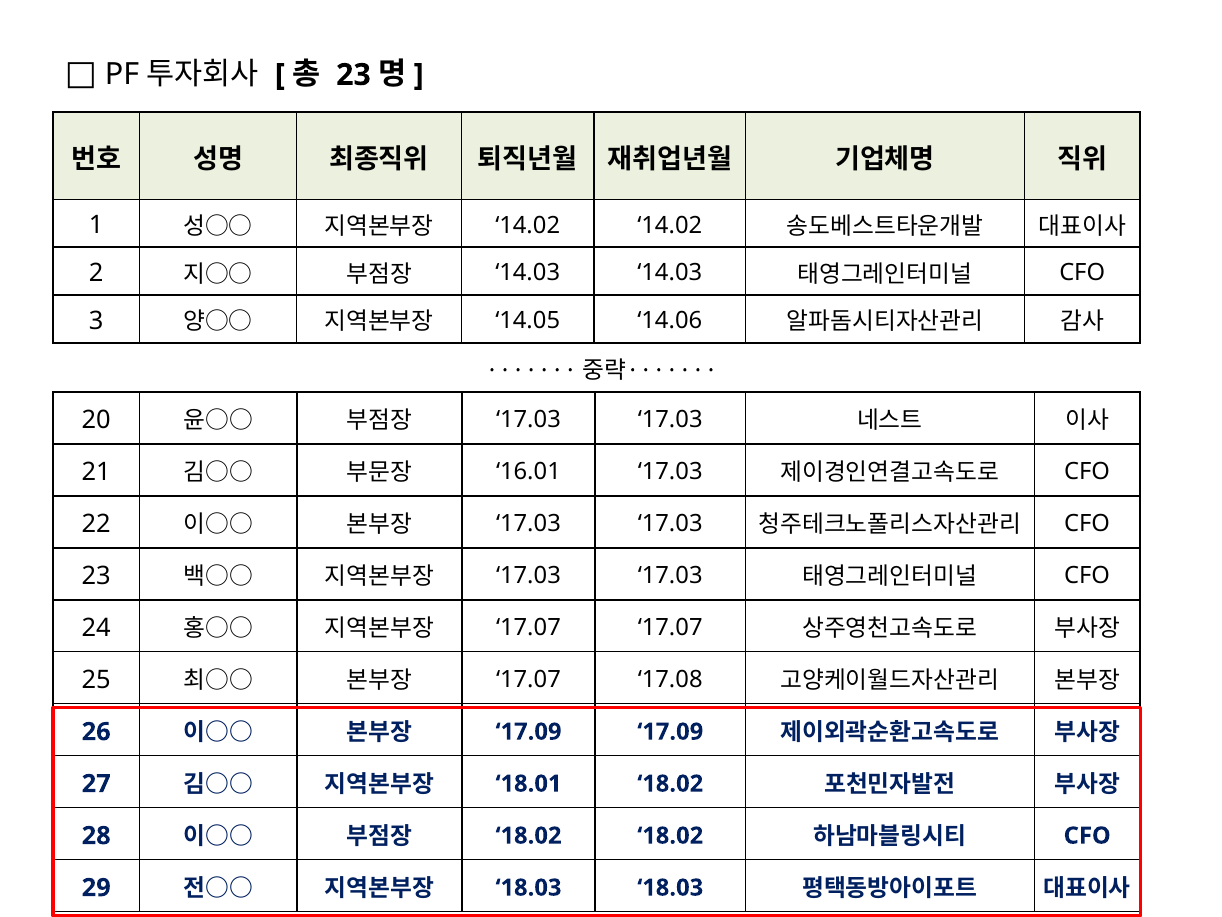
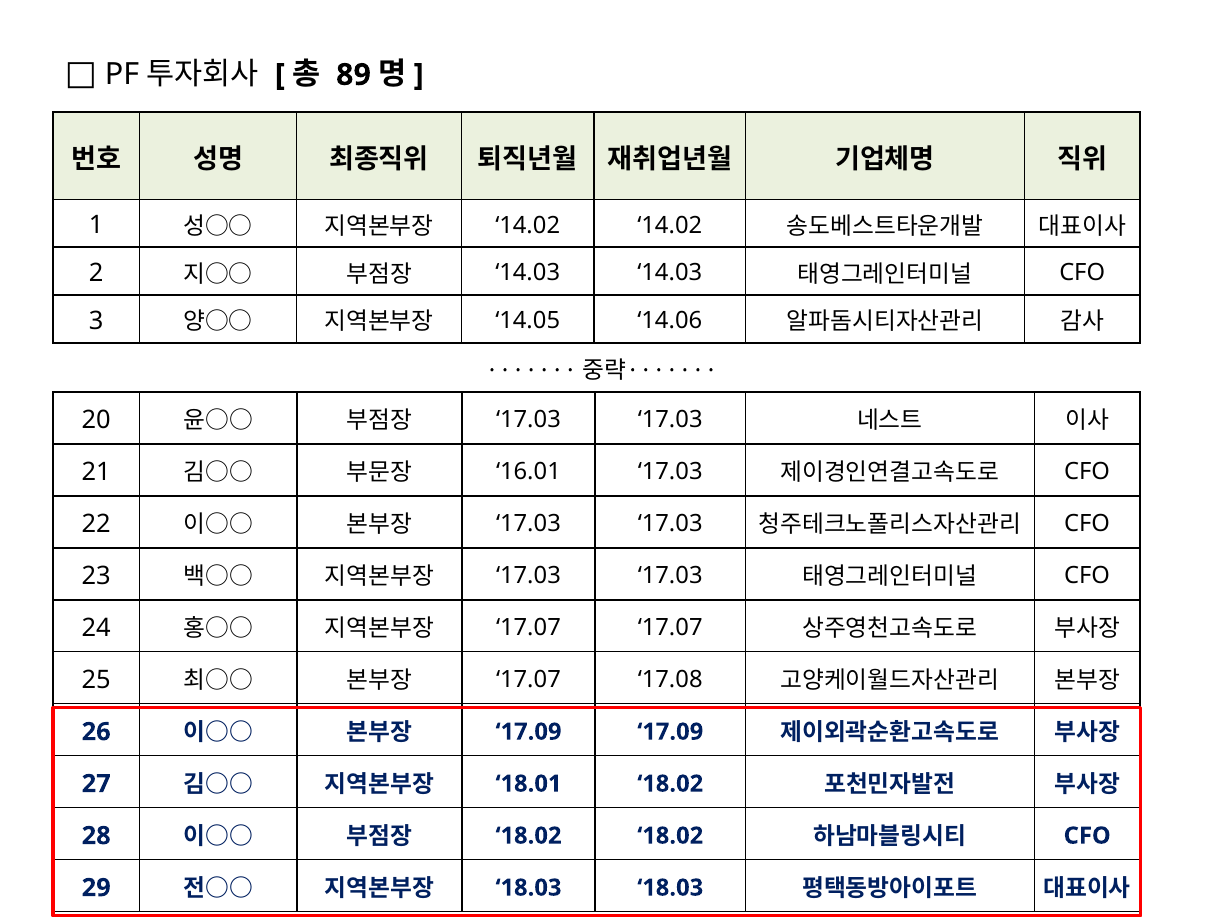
23: 23 -> 89 (353, 75)
